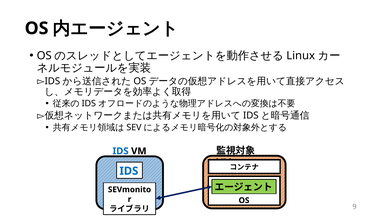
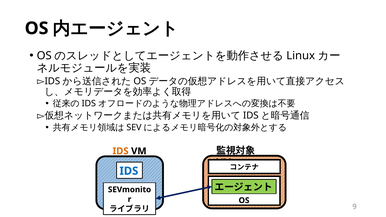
IDS colour: blue -> orange (121, 151)
